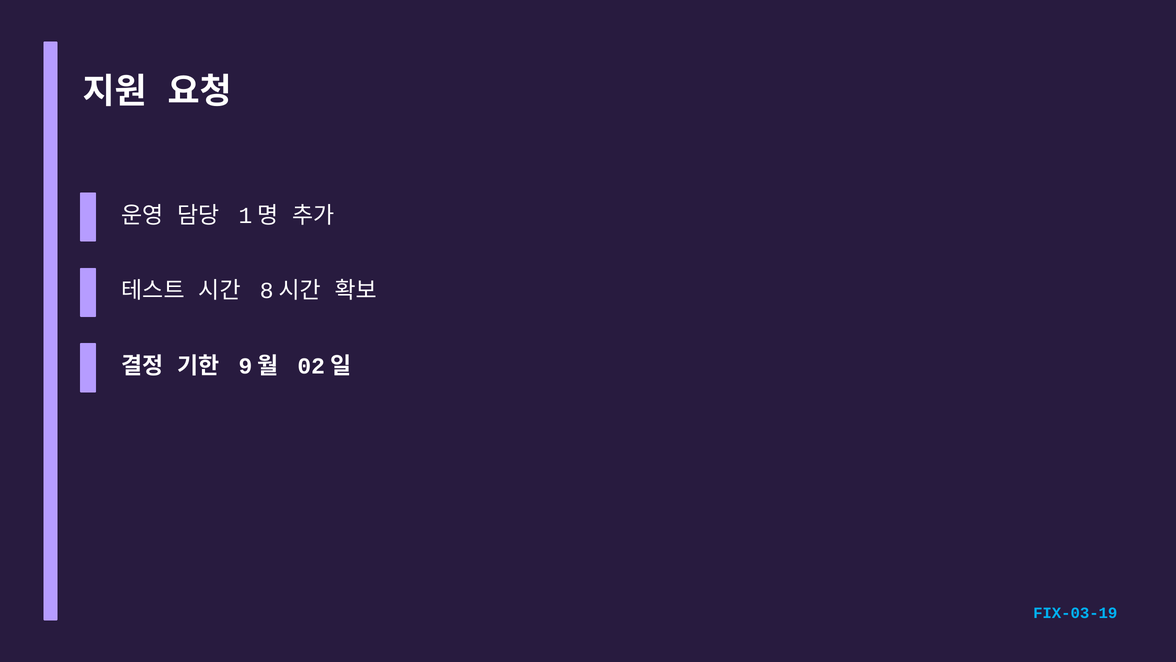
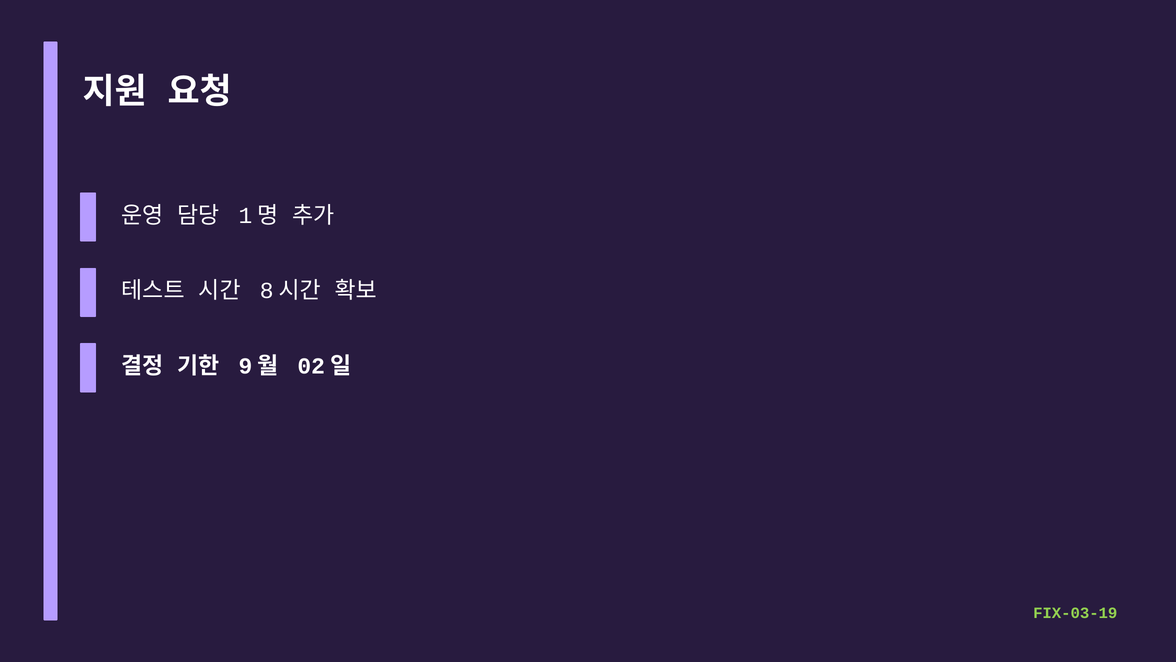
FIX-03-19 colour: light blue -> light green (1075, 613)
